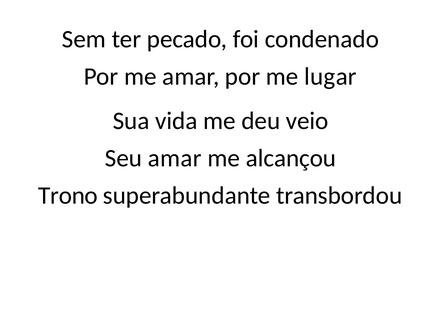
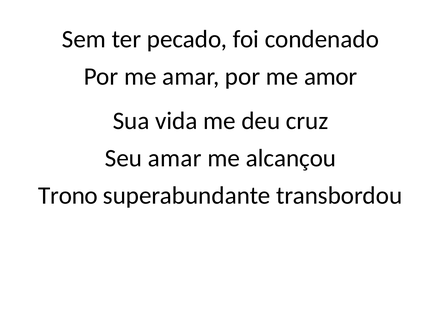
lugar: lugar -> amor (331, 76)
veio: veio -> cruz (307, 121)
